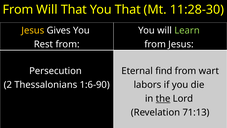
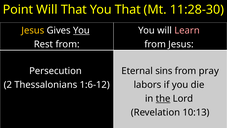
From: From -> Point (18, 10)
You underline: none -> present (81, 30)
Learn colour: light green -> pink (187, 30)
find: find -> sins (164, 71)
wart: wart -> pray (209, 71)
1:6-90: 1:6-90 -> 1:6-12 (95, 85)
71:13: 71:13 -> 10:13 (196, 112)
